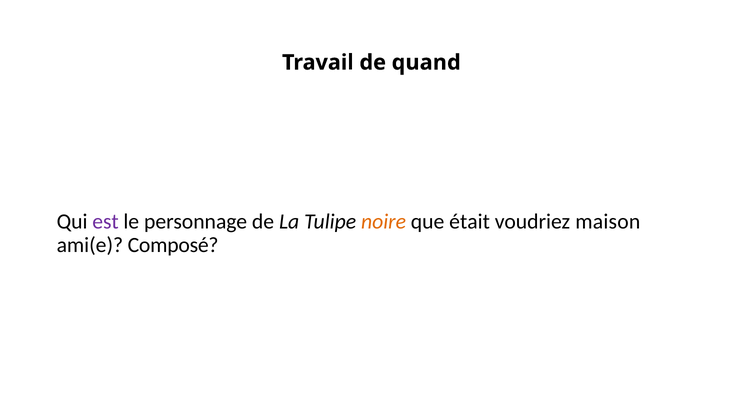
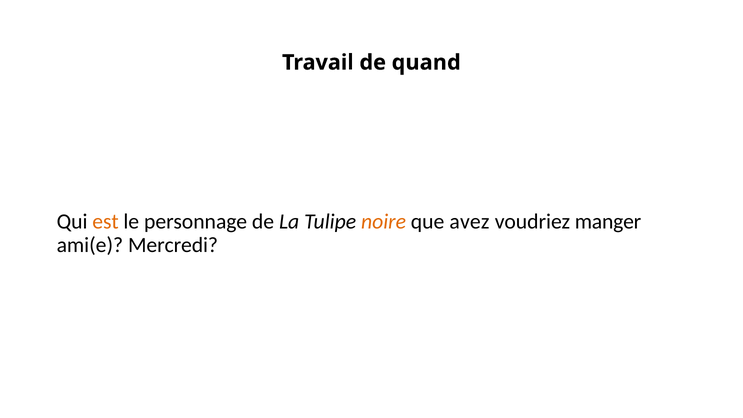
est colour: purple -> orange (106, 222)
était: était -> avez (469, 222)
maison: maison -> manger (608, 222)
Composé: Composé -> Mercredi (173, 245)
